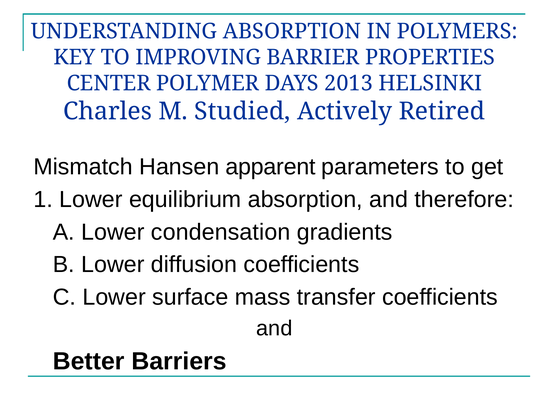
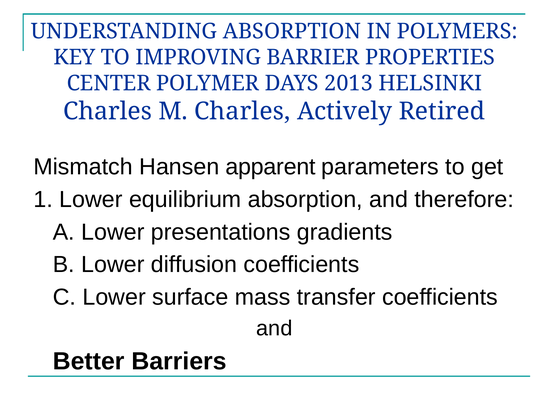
M Studied: Studied -> Charles (242, 112)
condensation: condensation -> presentations (221, 232)
